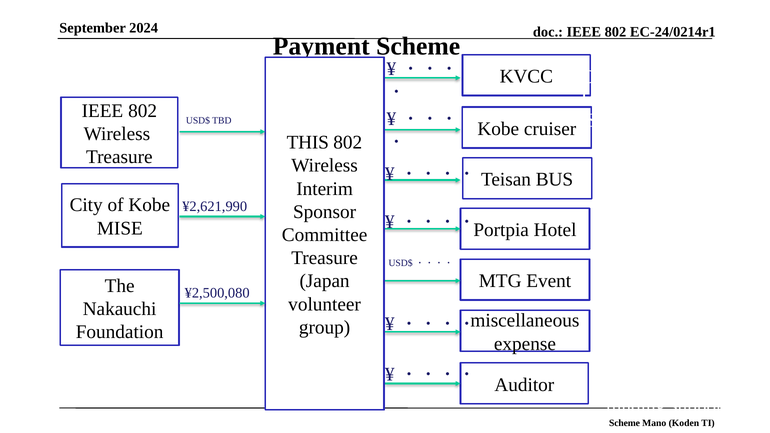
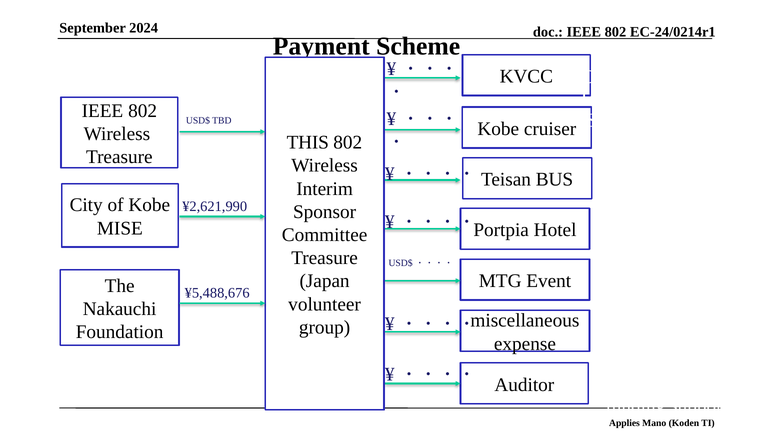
¥2,500,080: ¥2,500,080 -> ¥5,488,676 (217, 293)
Scheme: Scheme -> Applies (624, 423)
